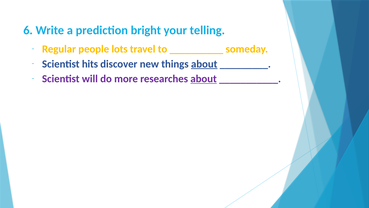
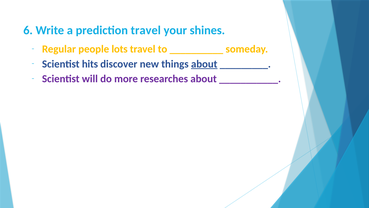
prediction bright: bright -> travel (146, 30)
telling: telling -> shines (207, 30)
about underline: present -> none (204, 79)
